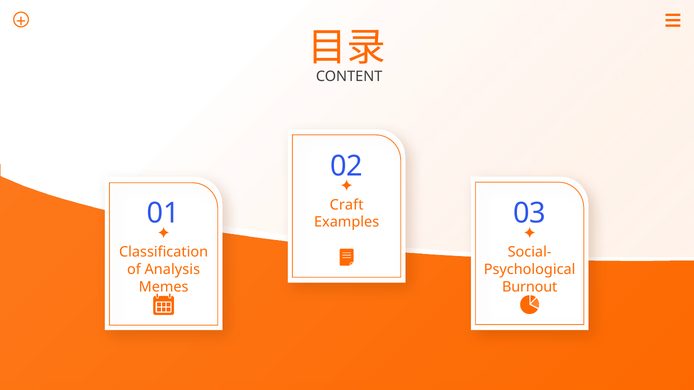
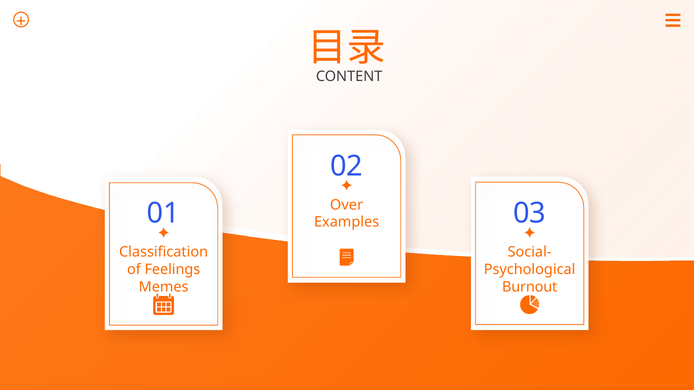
Craft: Craft -> Over (347, 205)
Analysis: Analysis -> Feelings (172, 270)
